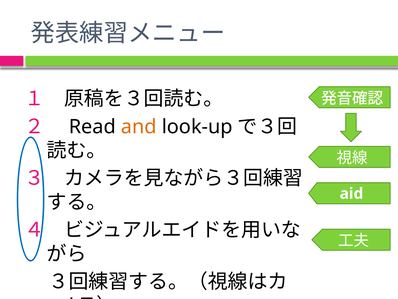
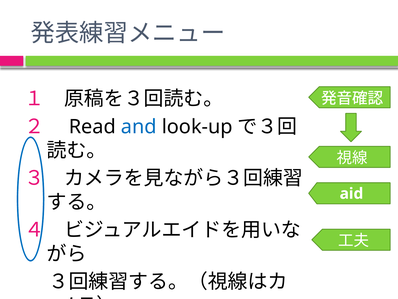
and colour: orange -> blue (139, 126)
